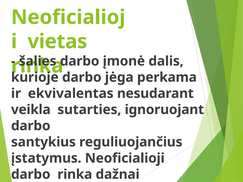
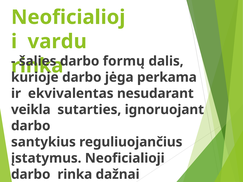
vietas: vietas -> vardu (57, 42)
įmonė: įmonė -> formų (124, 61)
